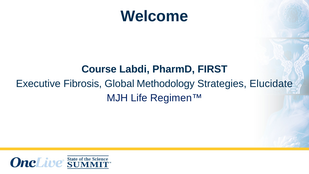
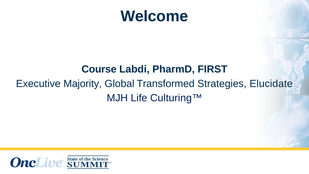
Fibrosis: Fibrosis -> Majority (83, 84)
Methodology: Methodology -> Transformed (166, 84)
Regimen™: Regimen™ -> Culturing™ (176, 98)
